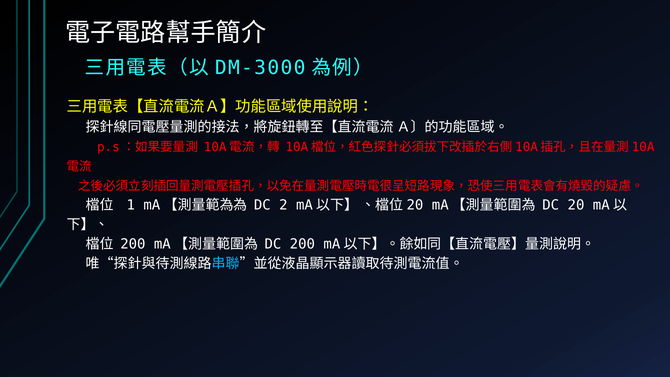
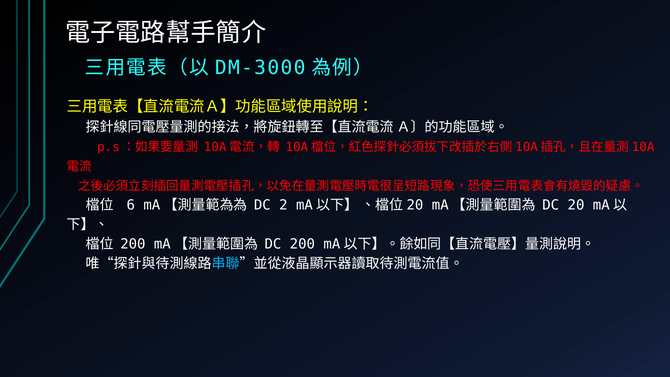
1: 1 -> 6 (131, 205)
